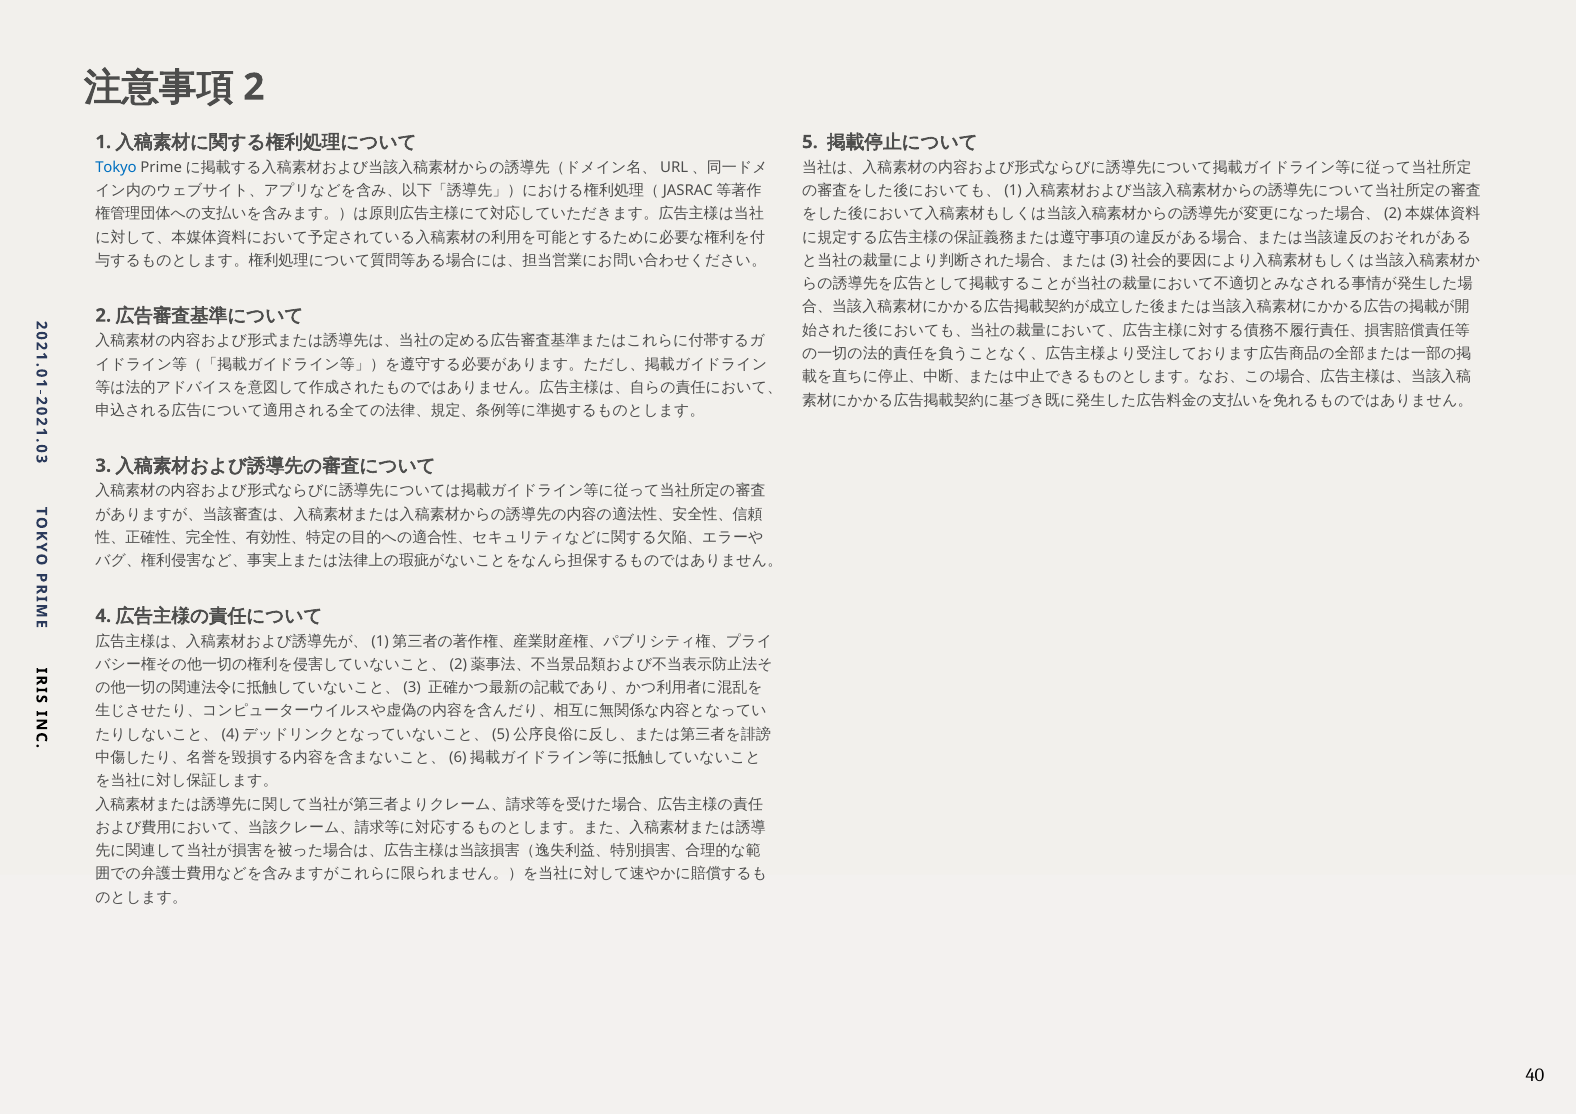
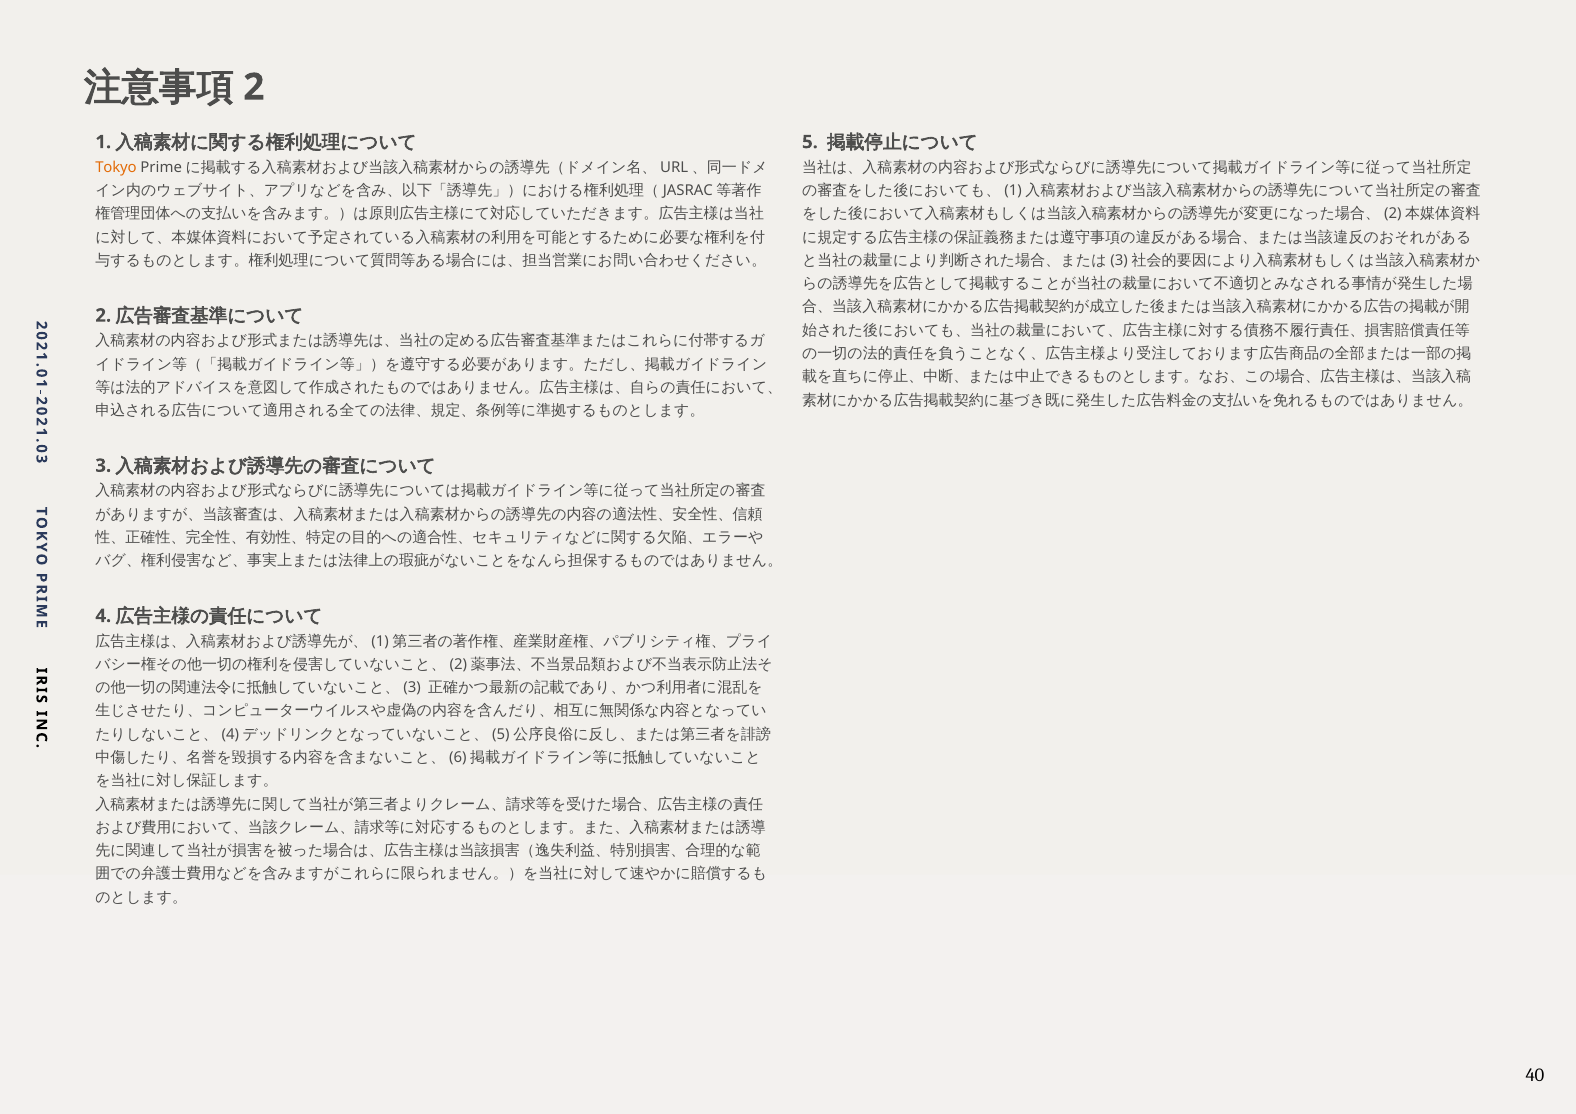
Tokyo colour: blue -> orange (116, 167)
